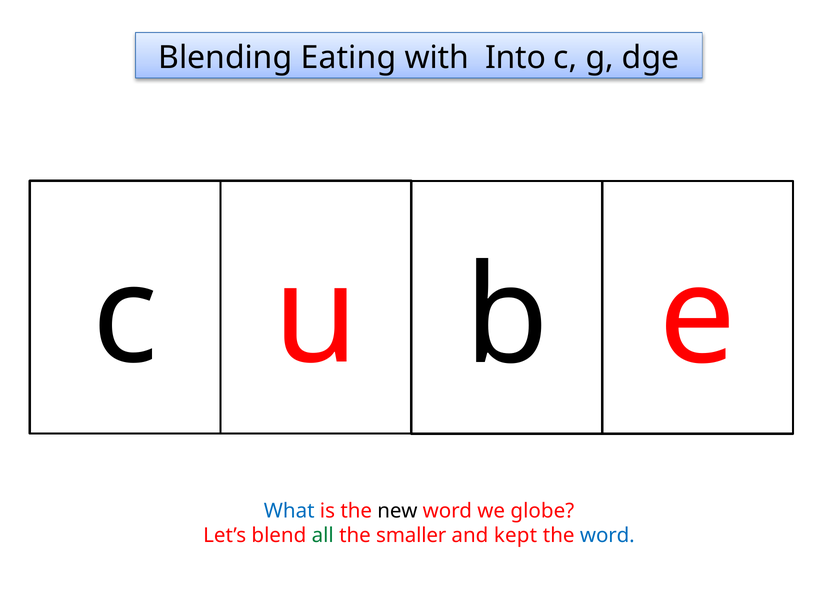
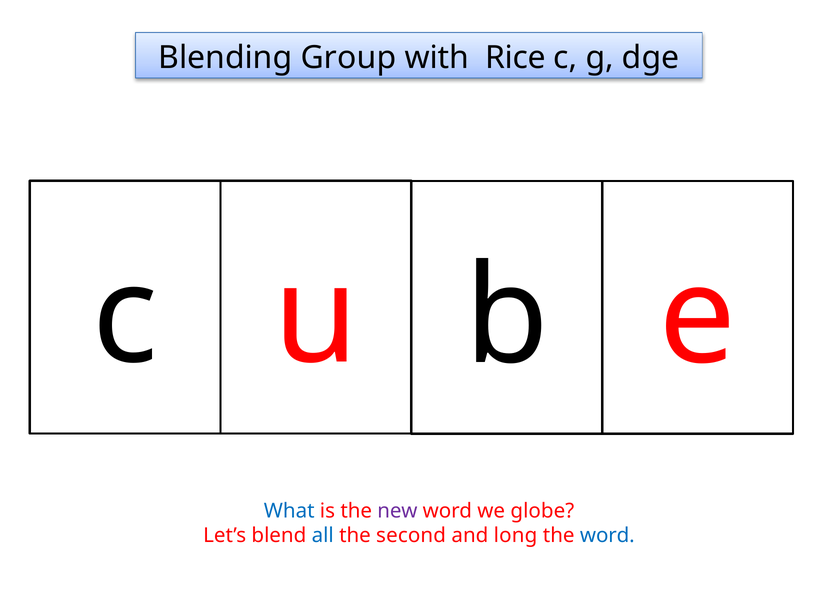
Eating: Eating -> Group (348, 58)
Into: Into -> Rice (516, 58)
new colour: black -> purple (397, 511)
all colour: green -> blue (323, 536)
smaller: smaller -> second (411, 536)
kept: kept -> long (516, 536)
